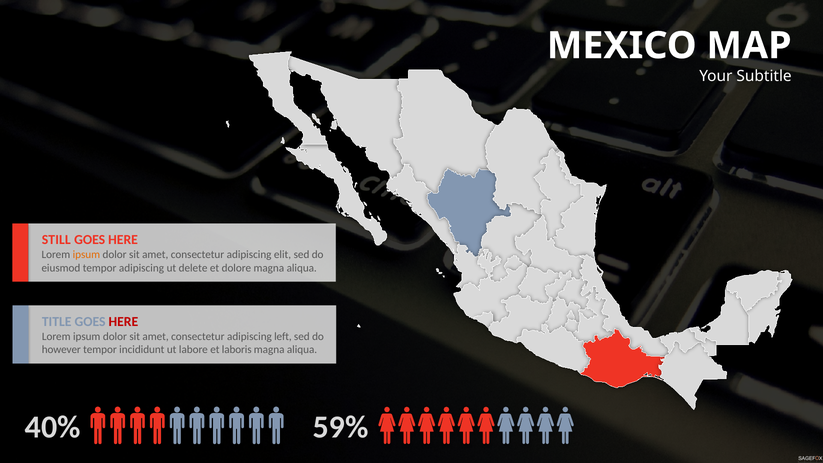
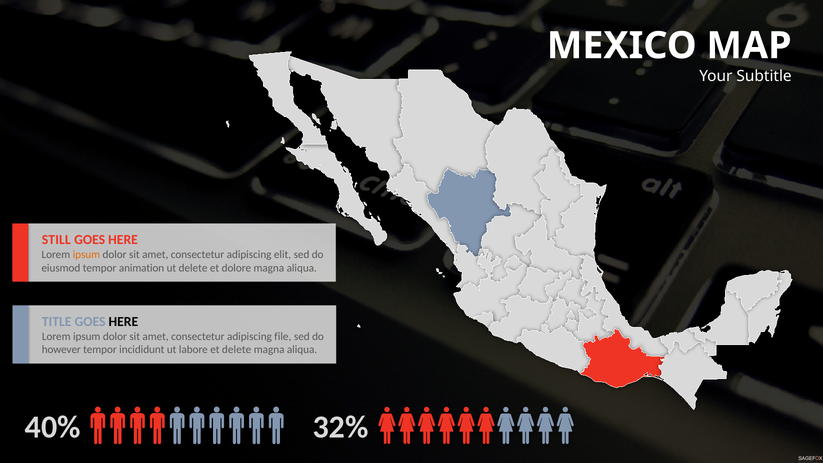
tempor adipiscing: adipiscing -> animation (142, 268)
HERE colour: red -> black (123, 322)
left: left -> file (283, 336)
et laboris: laboris -> delete (237, 350)
59%: 59% -> 32% (341, 427)
